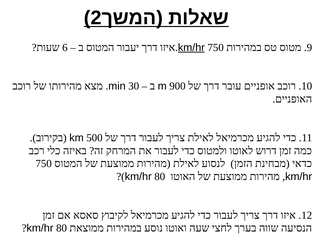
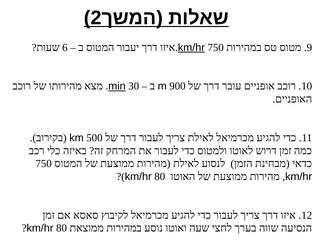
min underline: none -> present (117, 86)
